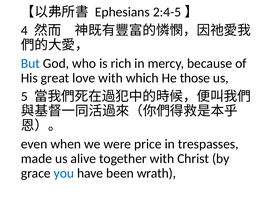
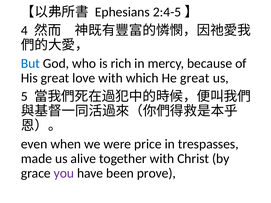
He those: those -> great (195, 78)
you colour: blue -> purple (64, 173)
wrath: wrath -> prove (156, 173)
